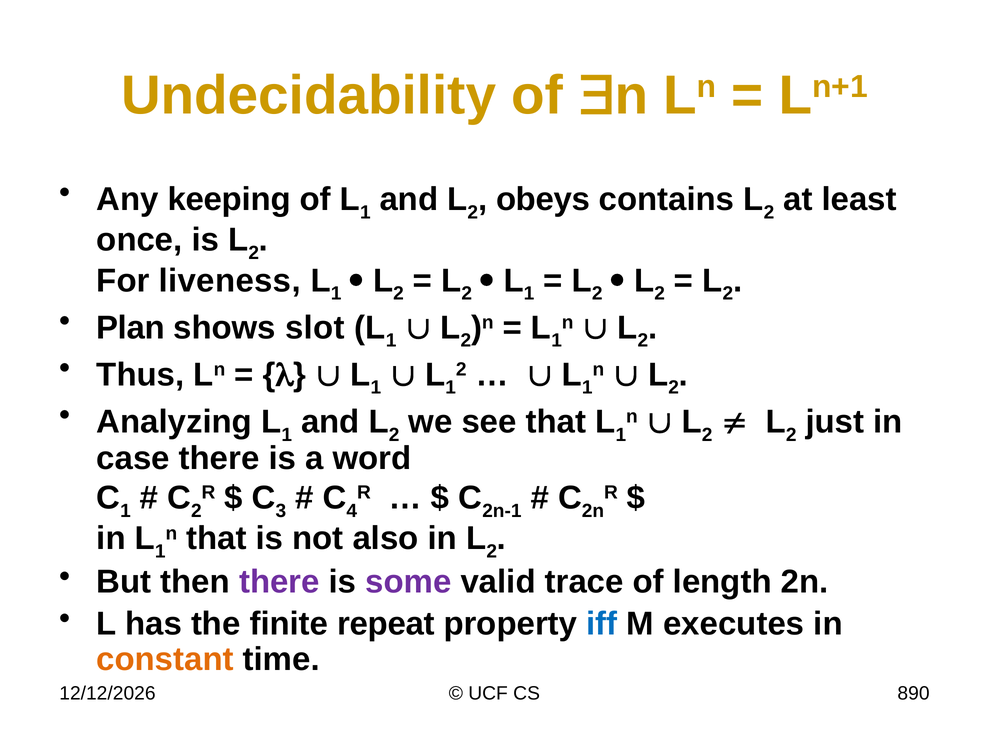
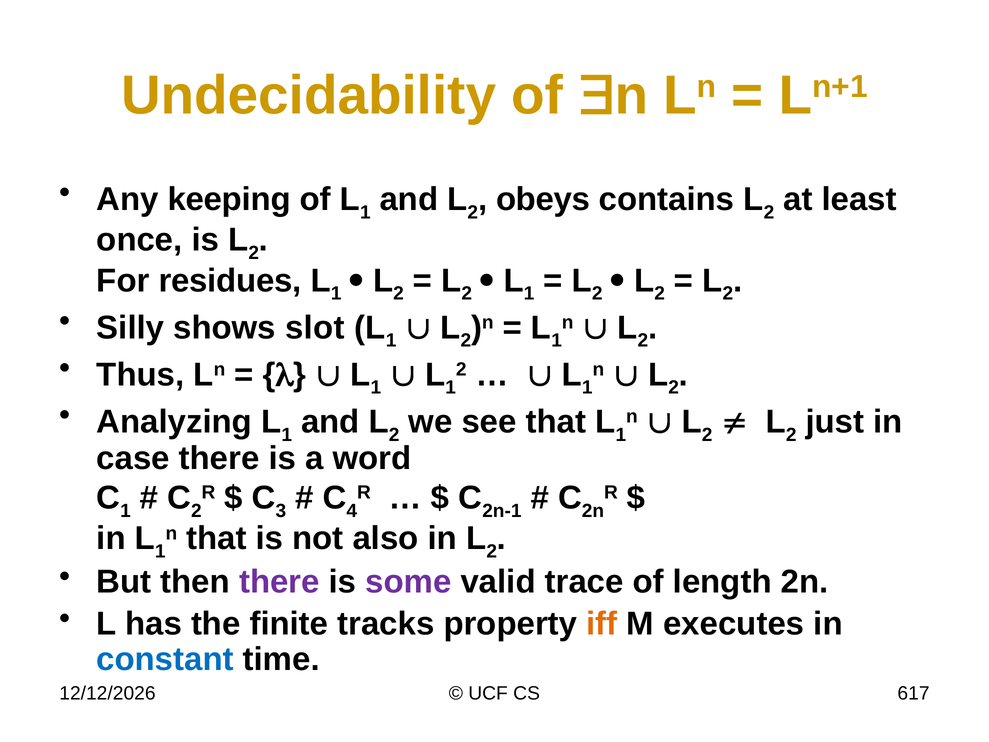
liveness: liveness -> residues (230, 281)
Plan: Plan -> Silly (130, 328)
repeat: repeat -> tracks (386, 624)
iff colour: blue -> orange (602, 624)
constant colour: orange -> blue (165, 659)
890: 890 -> 617 (914, 693)
